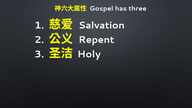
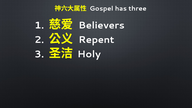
Salvation: Salvation -> Believers (102, 25)
